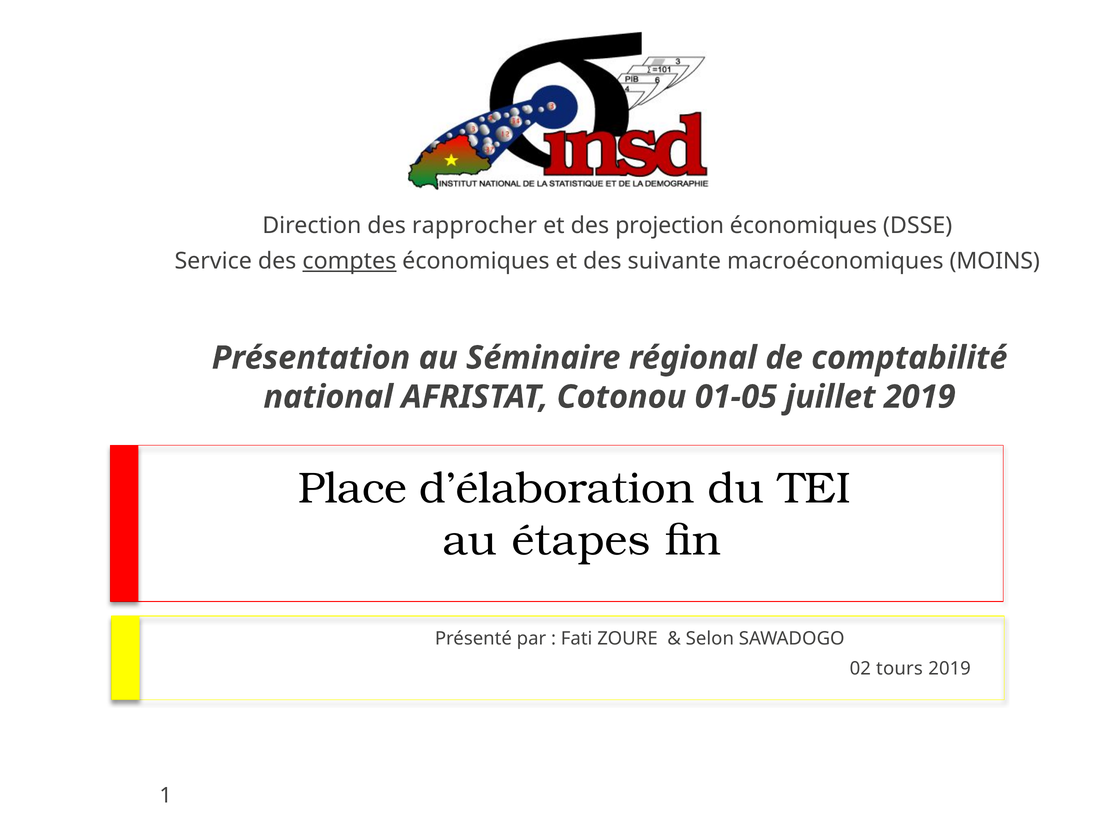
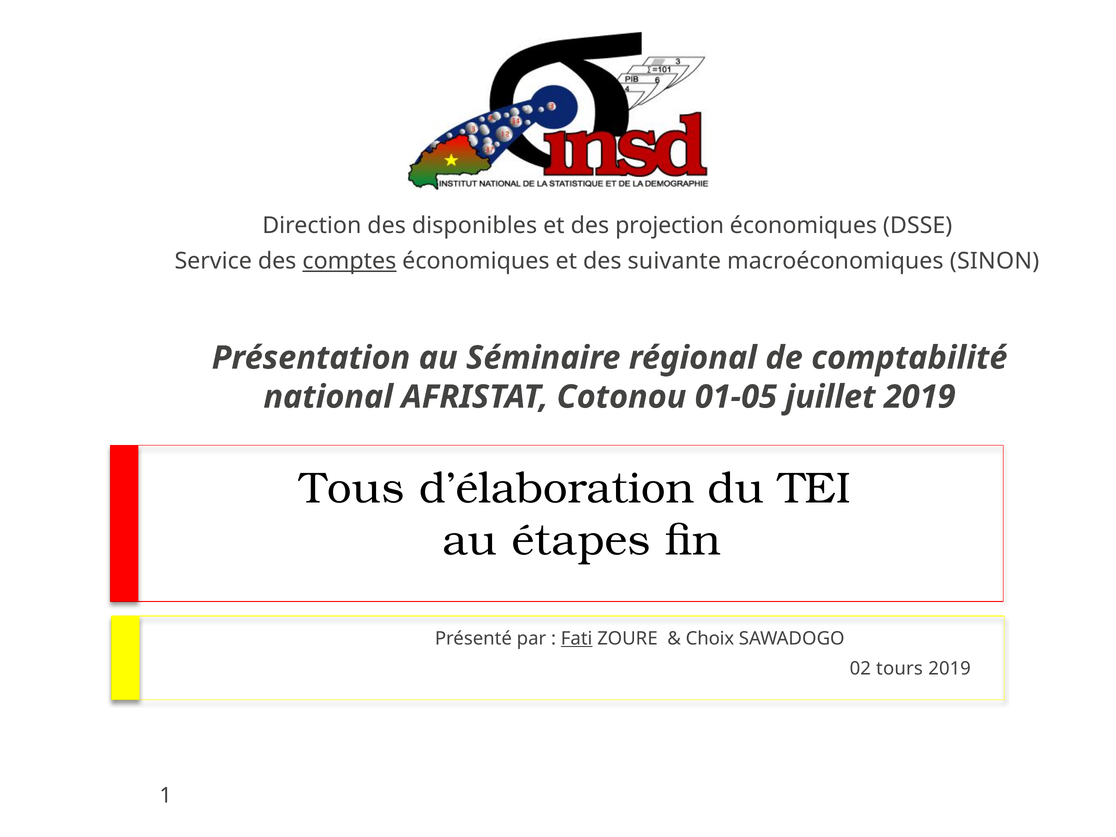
rapprocher: rapprocher -> disponibles (475, 226)
MOINS: MOINS -> SINON (995, 261)
Place: Place -> Tous (352, 488)
Fati underline: none -> present (577, 639)
Selon: Selon -> Choix (710, 639)
